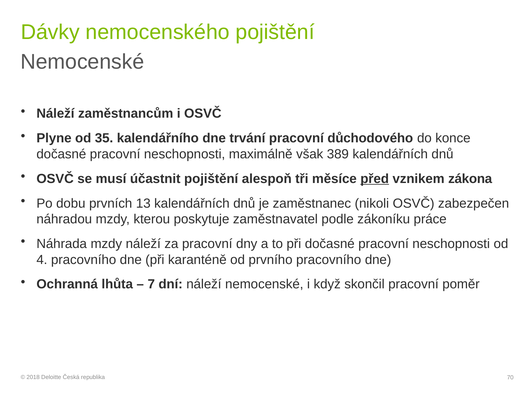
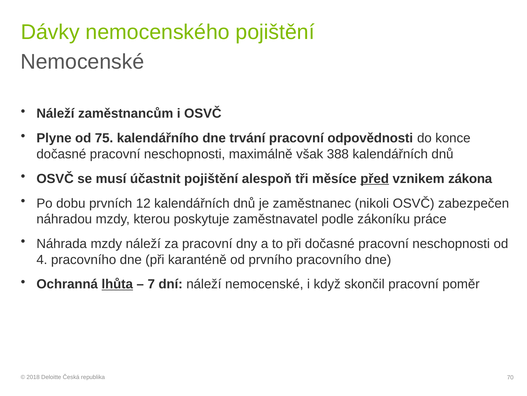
35: 35 -> 75 (104, 138)
důchodového: důchodového -> odpovědnosti (370, 138)
389: 389 -> 388 (338, 154)
13: 13 -> 12 (143, 203)
lhůta underline: none -> present (117, 284)
